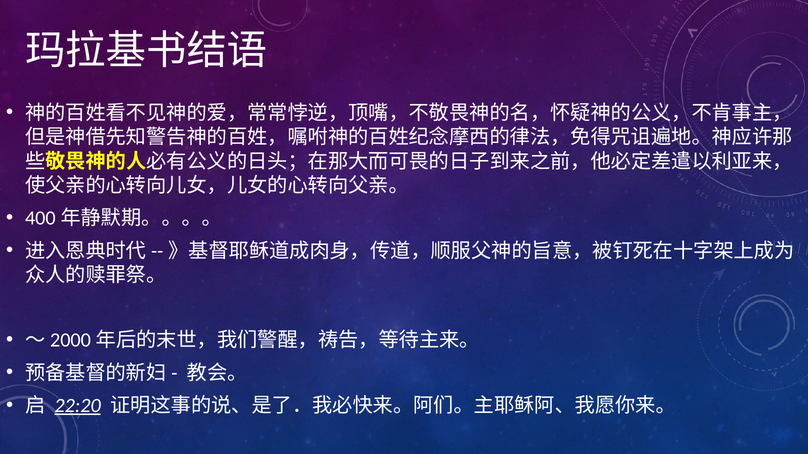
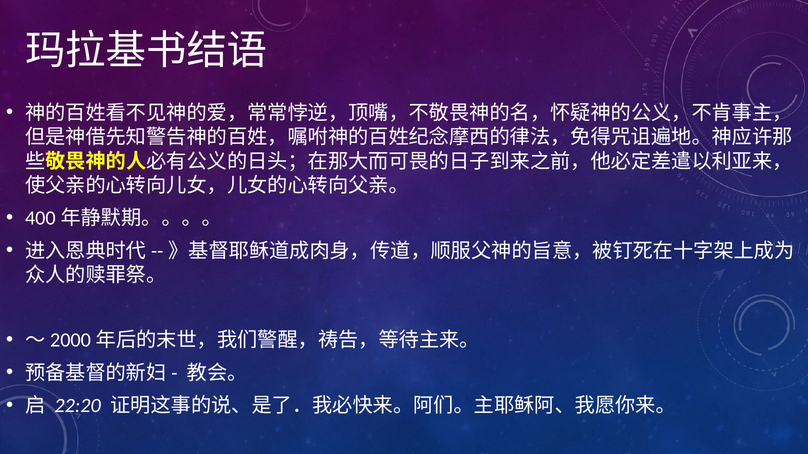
22:20 underline: present -> none (78, 406)
